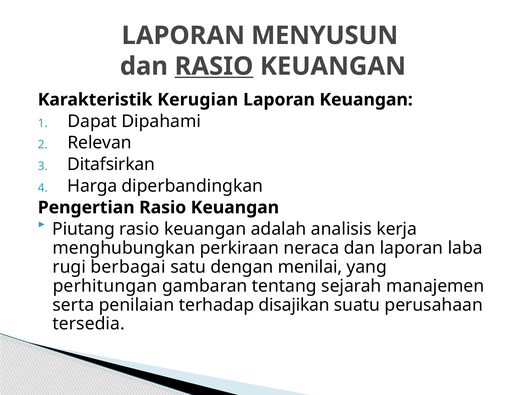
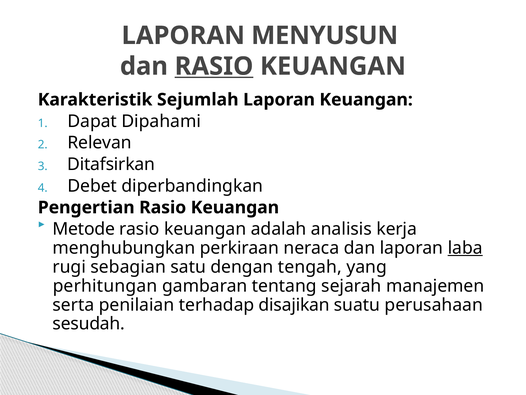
Kerugian: Kerugian -> Sejumlah (198, 100)
Harga: Harga -> Debet (92, 186)
Piutang: Piutang -> Metode (84, 229)
laba underline: none -> present (465, 248)
berbagai: berbagai -> sebagian (128, 267)
menilai: menilai -> tengah (310, 267)
tersedia: tersedia -> sesudah (89, 323)
